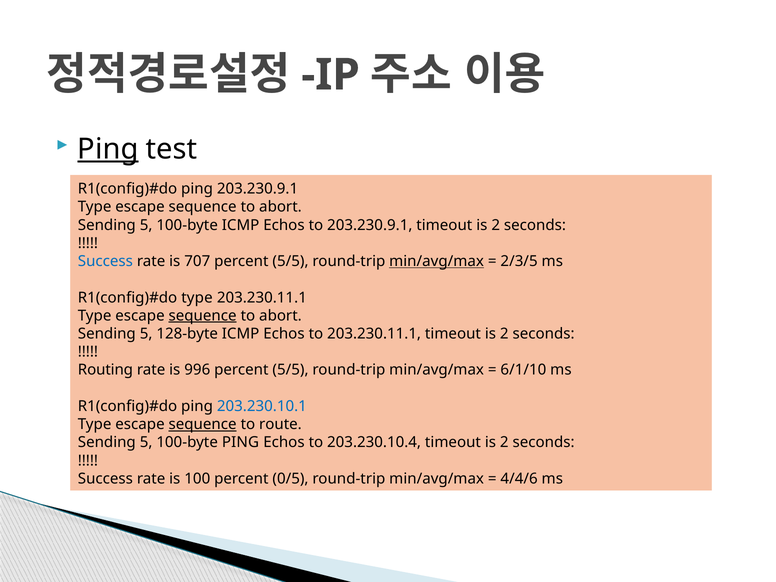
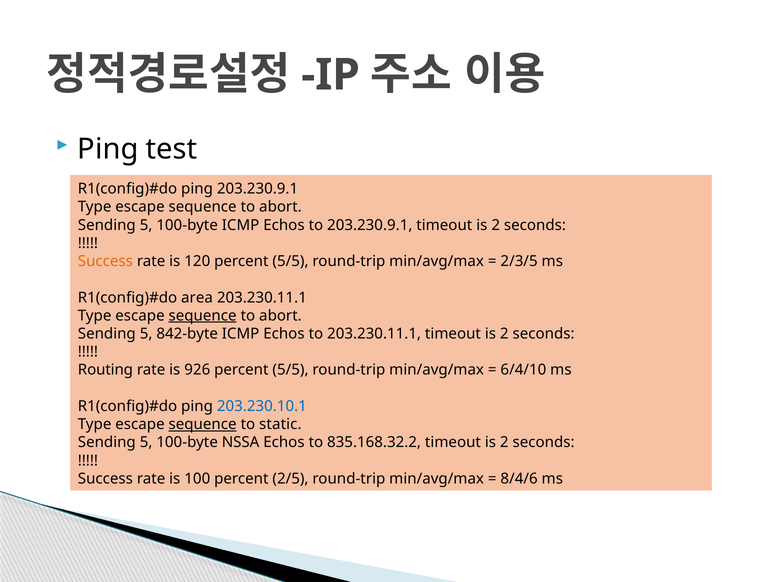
Ping underline: present -> none (108, 149)
Success colour: blue -> orange (105, 261)
707: 707 -> 120 (197, 261)
min/avg/max underline: present -> none (437, 261)
type: type -> area (197, 298)
128-byte: 128-byte -> 842-byte (187, 334)
996: 996 -> 926 (197, 370)
6/1/10: 6/1/10 -> 6/4/10 (523, 370)
route: route -> static (280, 424)
100-byte PING: PING -> NSSA (241, 442)
203.230.10.4: 203.230.10.4 -> 835.168.32.2 (374, 442)
0/5: 0/5 -> 2/5 (291, 479)
4/4/6: 4/4/6 -> 8/4/6 (519, 479)
